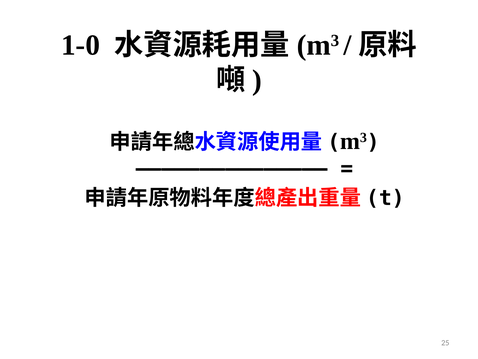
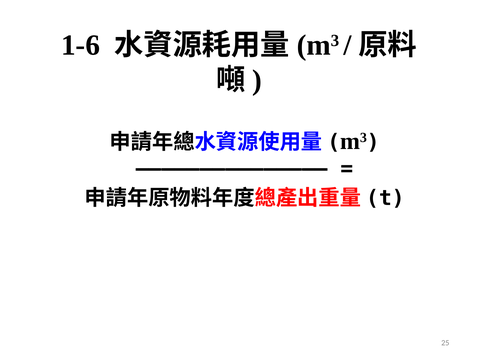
1-0: 1-0 -> 1-6 (81, 45)
